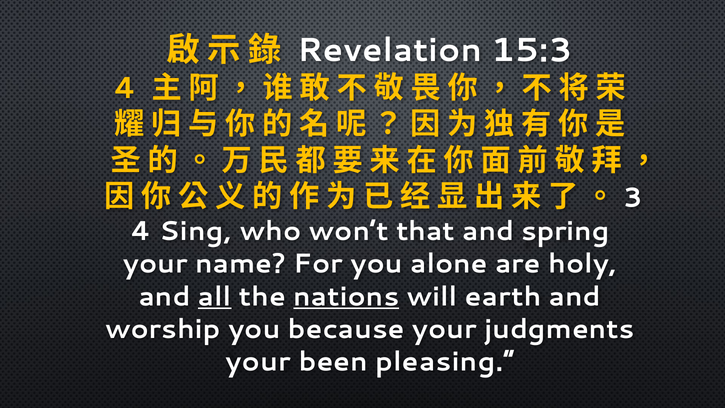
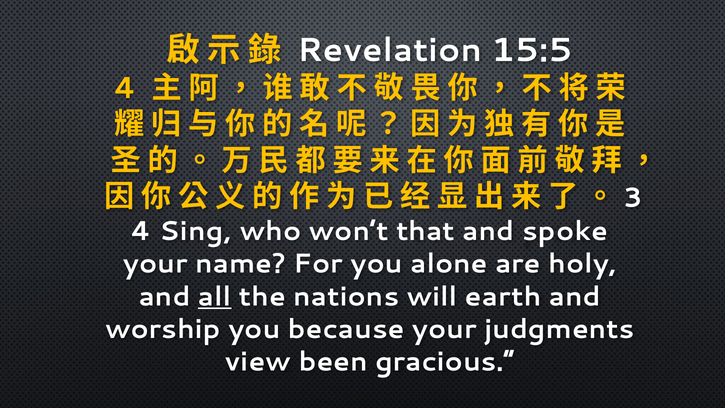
15:3: 15:3 -> 15:5 (532, 50)
spring: spring -> spoke (565, 231)
nations underline: present -> none (346, 296)
your: your -> view (258, 362)
pleasing: pleasing -> gracious (445, 362)
